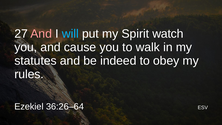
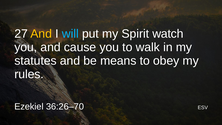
And colour: pink -> yellow (41, 34)
indeed: indeed -> means (118, 61)
36:26–64: 36:26–64 -> 36:26–70 (65, 107)
